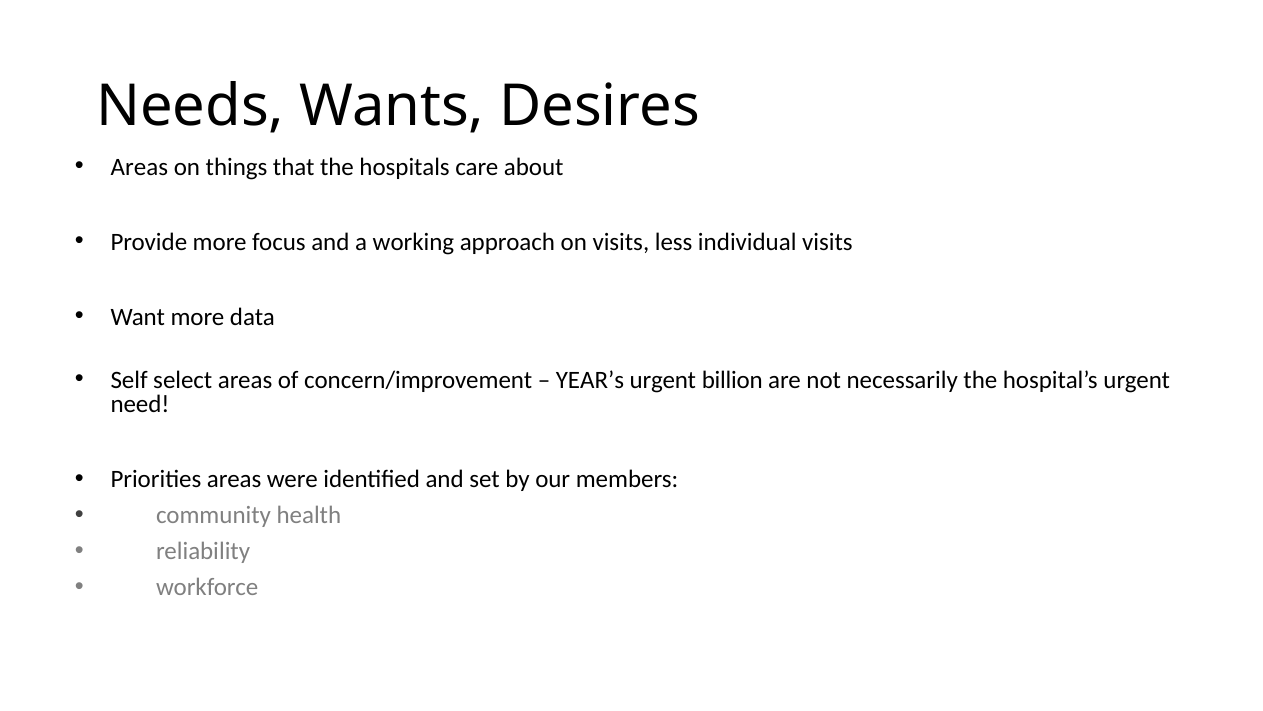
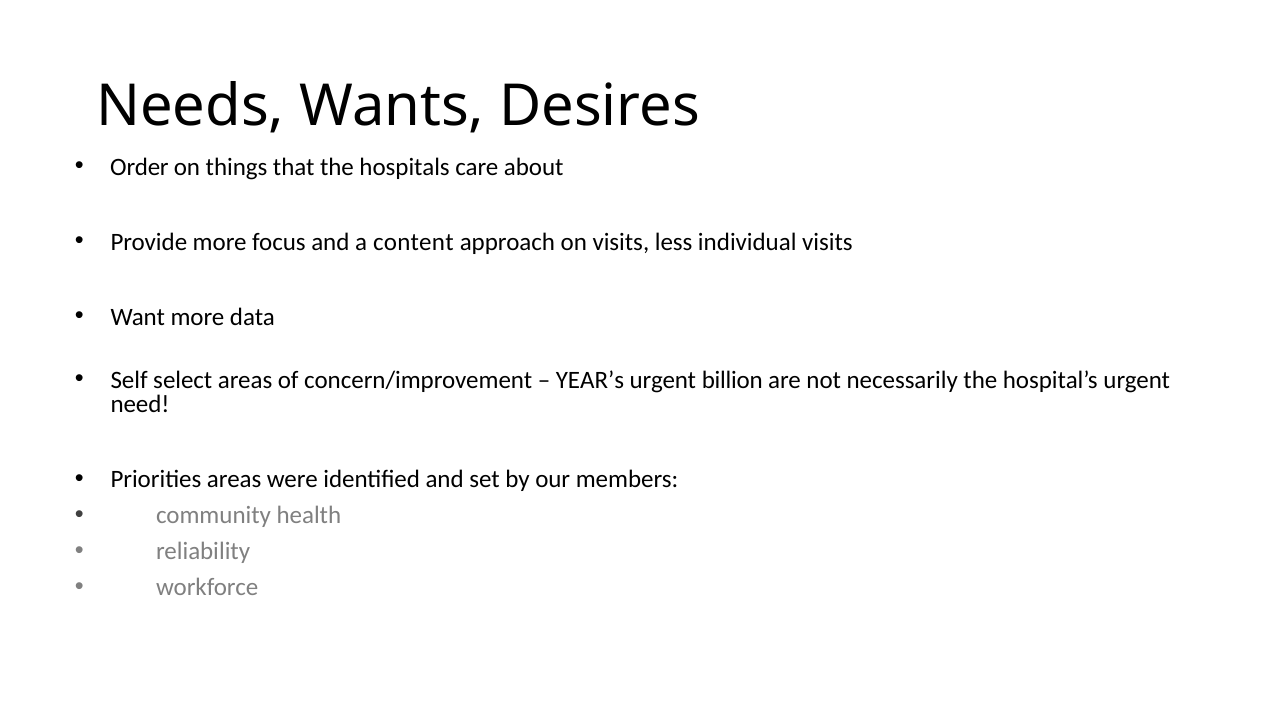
Areas: Areas -> Order (139, 167)
working: working -> content (413, 242)
